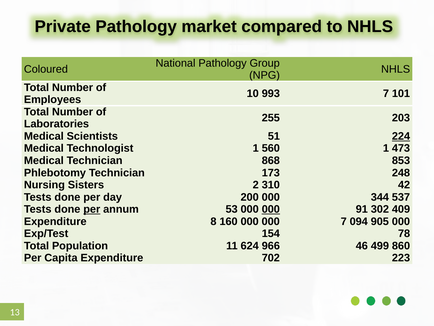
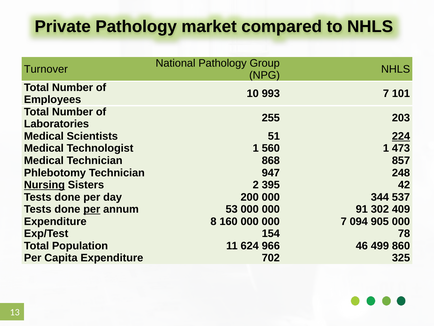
Coloured: Coloured -> Turnover (46, 69)
853: 853 -> 857 (401, 160)
173: 173 -> 947 (271, 172)
Nursing underline: none -> present (44, 185)
310: 310 -> 395 (271, 185)
000 underline: present -> none (271, 209)
223: 223 -> 325 (401, 258)
